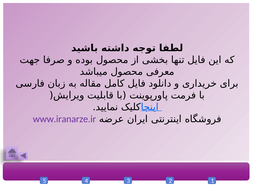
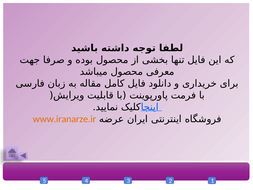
www.iranarze.ir colour: purple -> orange (64, 119)
